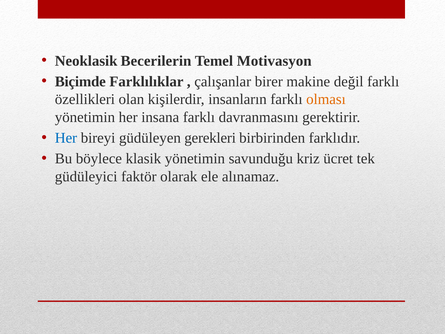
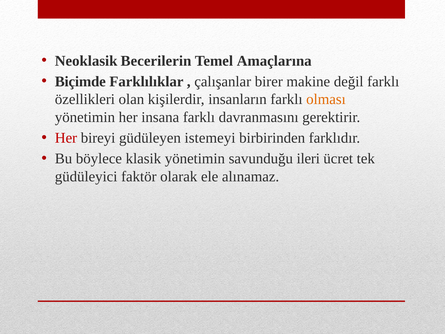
Motivasyon: Motivasyon -> Amaçlarına (274, 61)
Her colour: blue -> red (66, 138)
gerekleri: gerekleri -> istemeyi (210, 138)
kriz: kriz -> ileri (308, 159)
